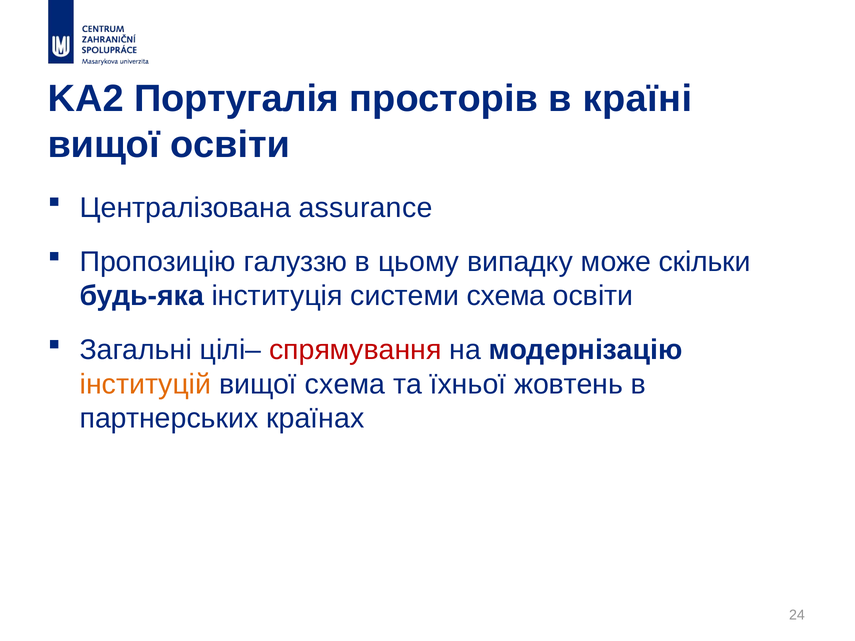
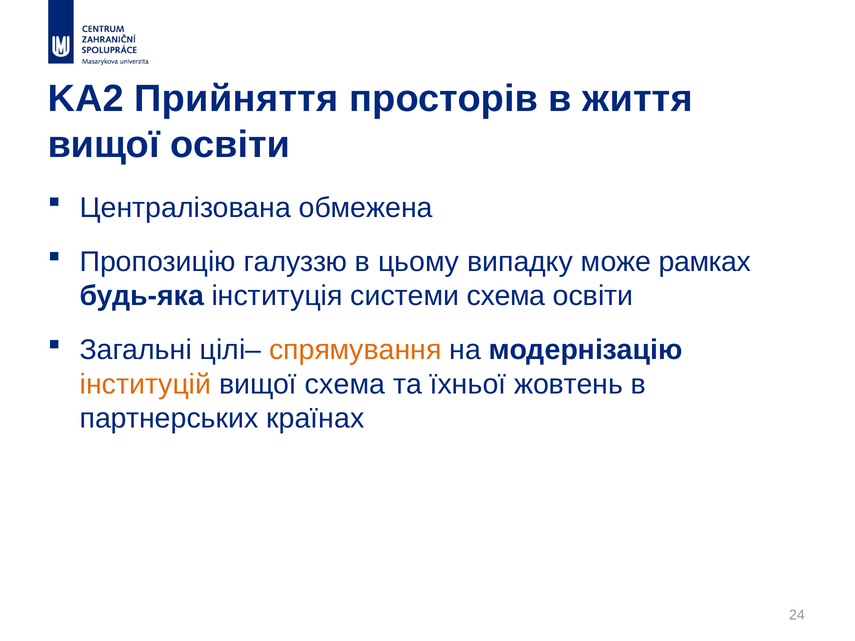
Португалія: Португалія -> Прийняття (236, 99)
країні: країні -> життя (638, 99)
assurance: assurance -> обмежена (366, 208)
скільки: скільки -> рамках (705, 262)
спрямування colour: red -> orange (355, 350)
